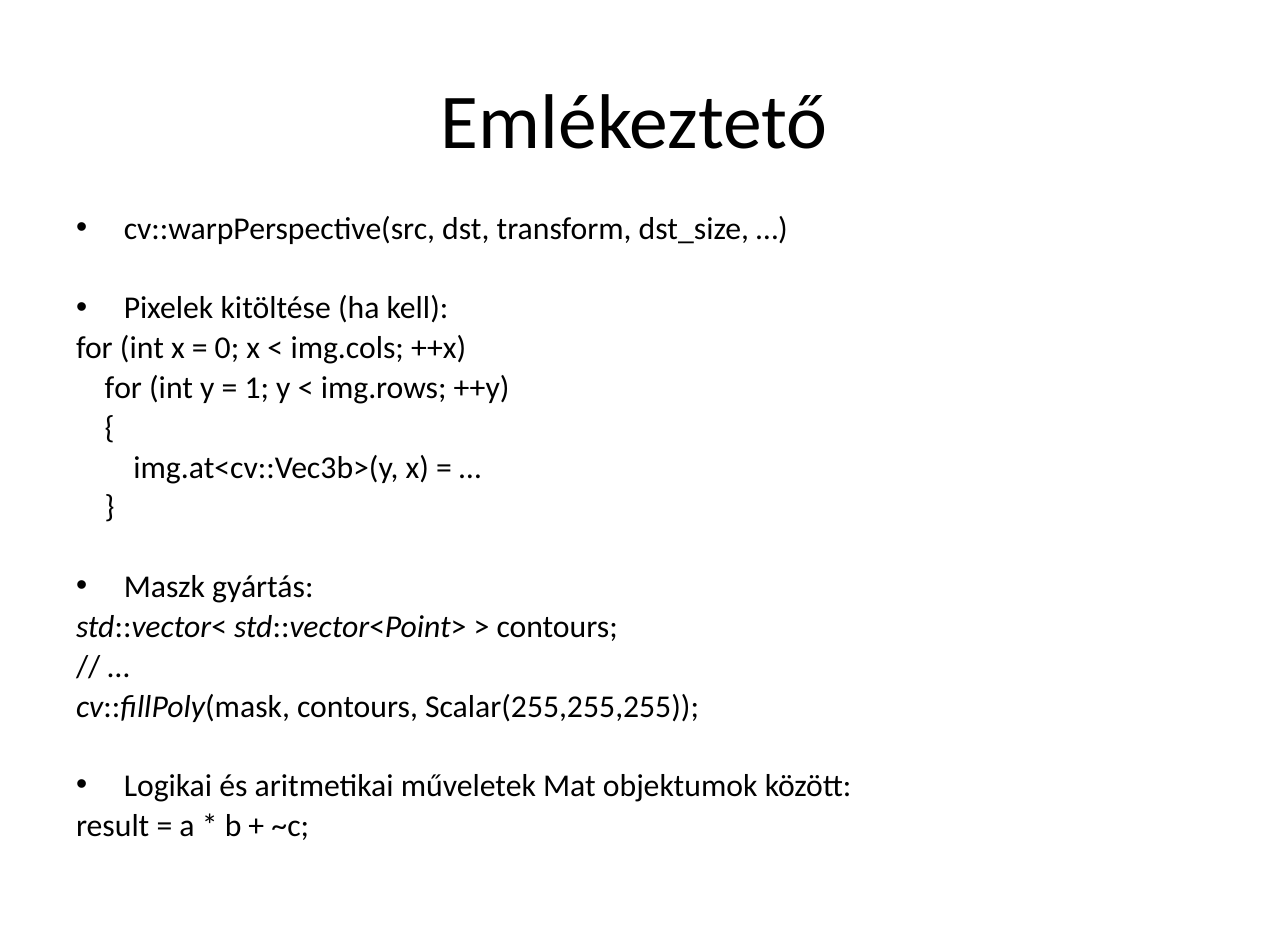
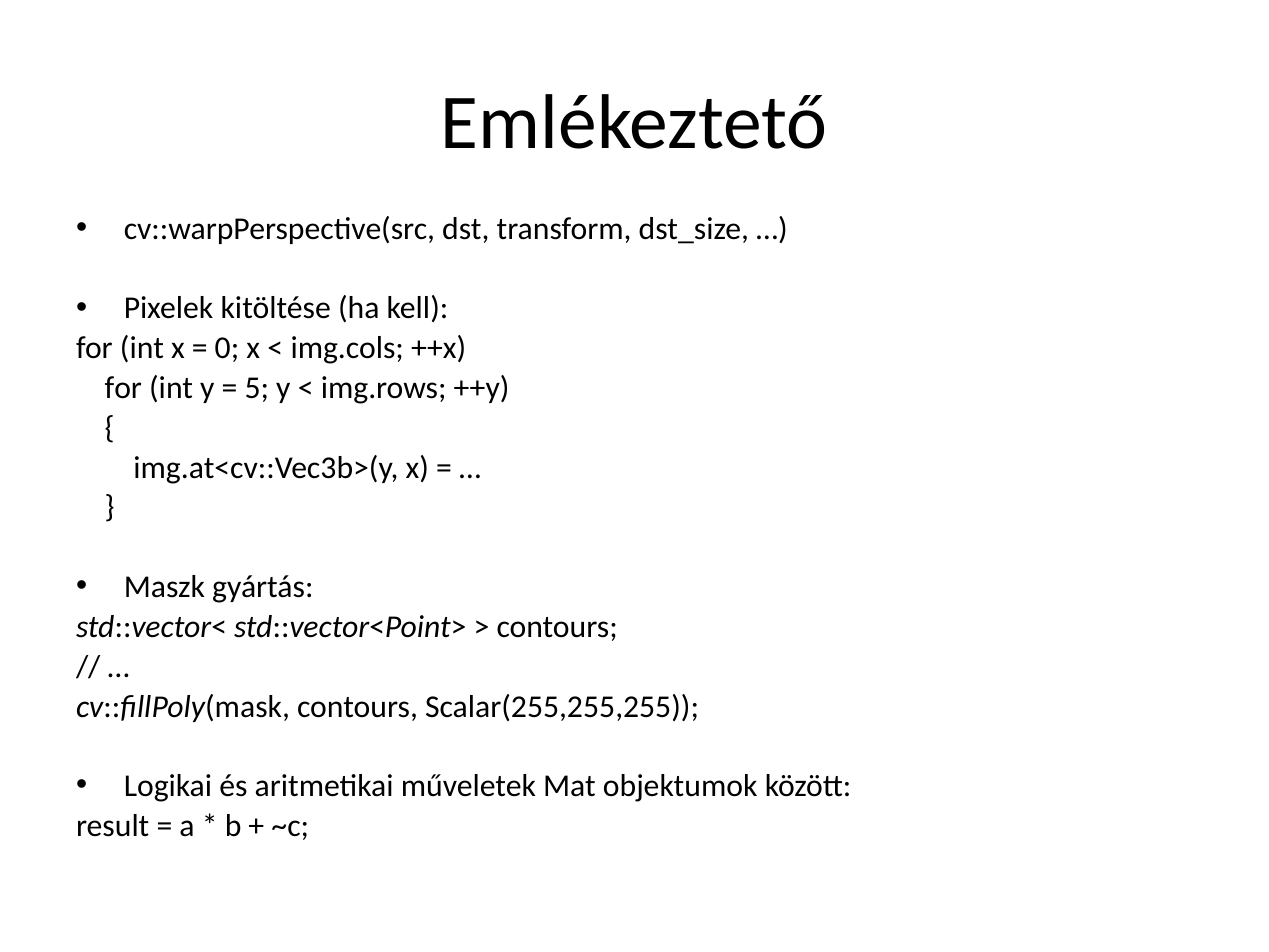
1: 1 -> 5 (257, 388)
